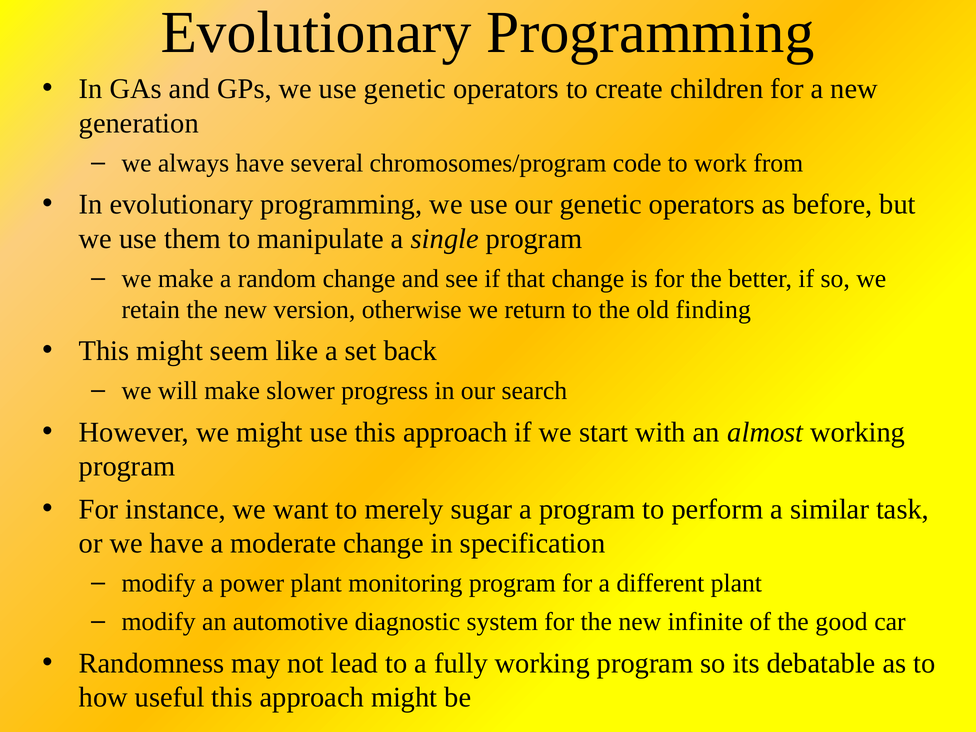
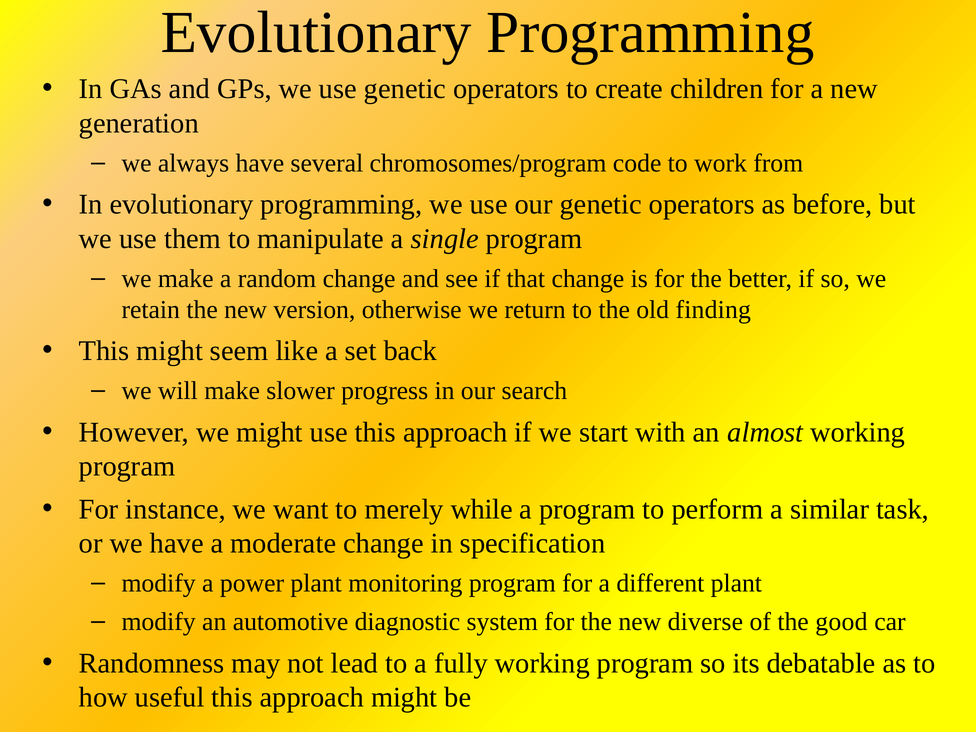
sugar: sugar -> while (482, 509)
infinite: infinite -> diverse (705, 622)
